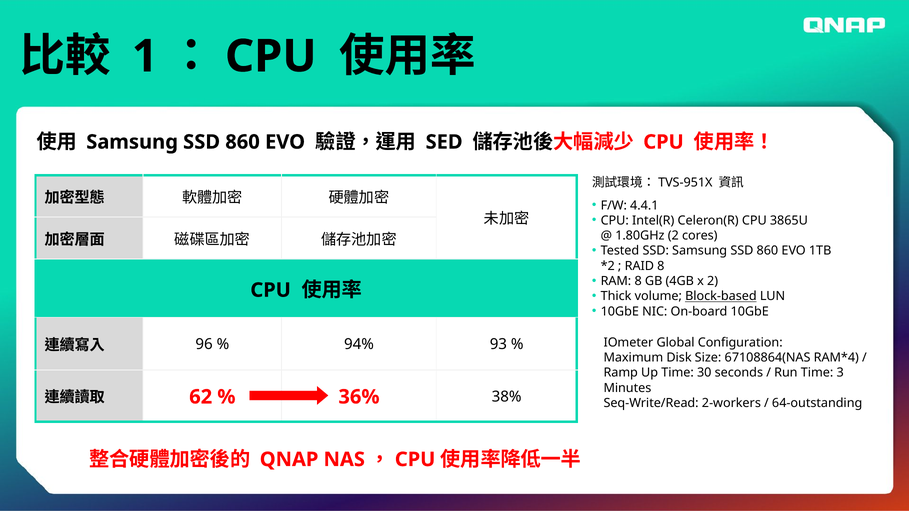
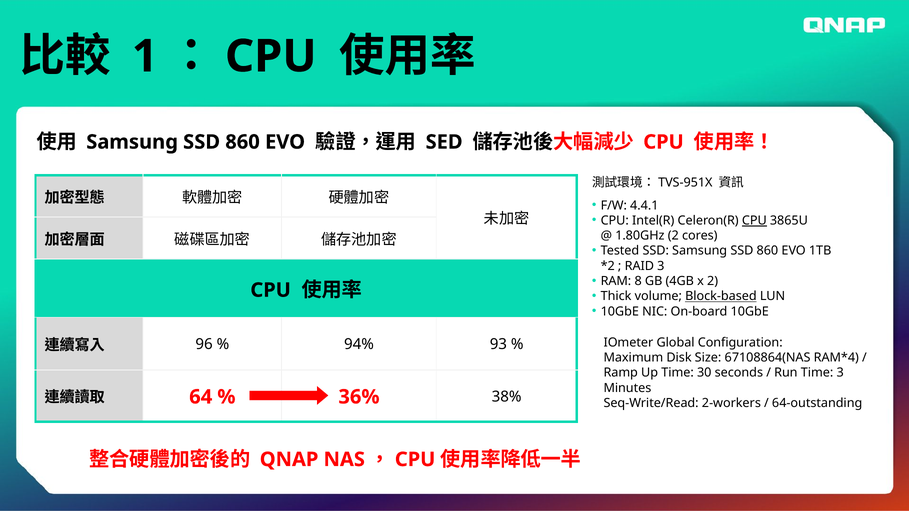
CPU underline: none -> present (754, 221)
RAID 8: 8 -> 3 (661, 266)
62: 62 -> 64 (201, 397)
